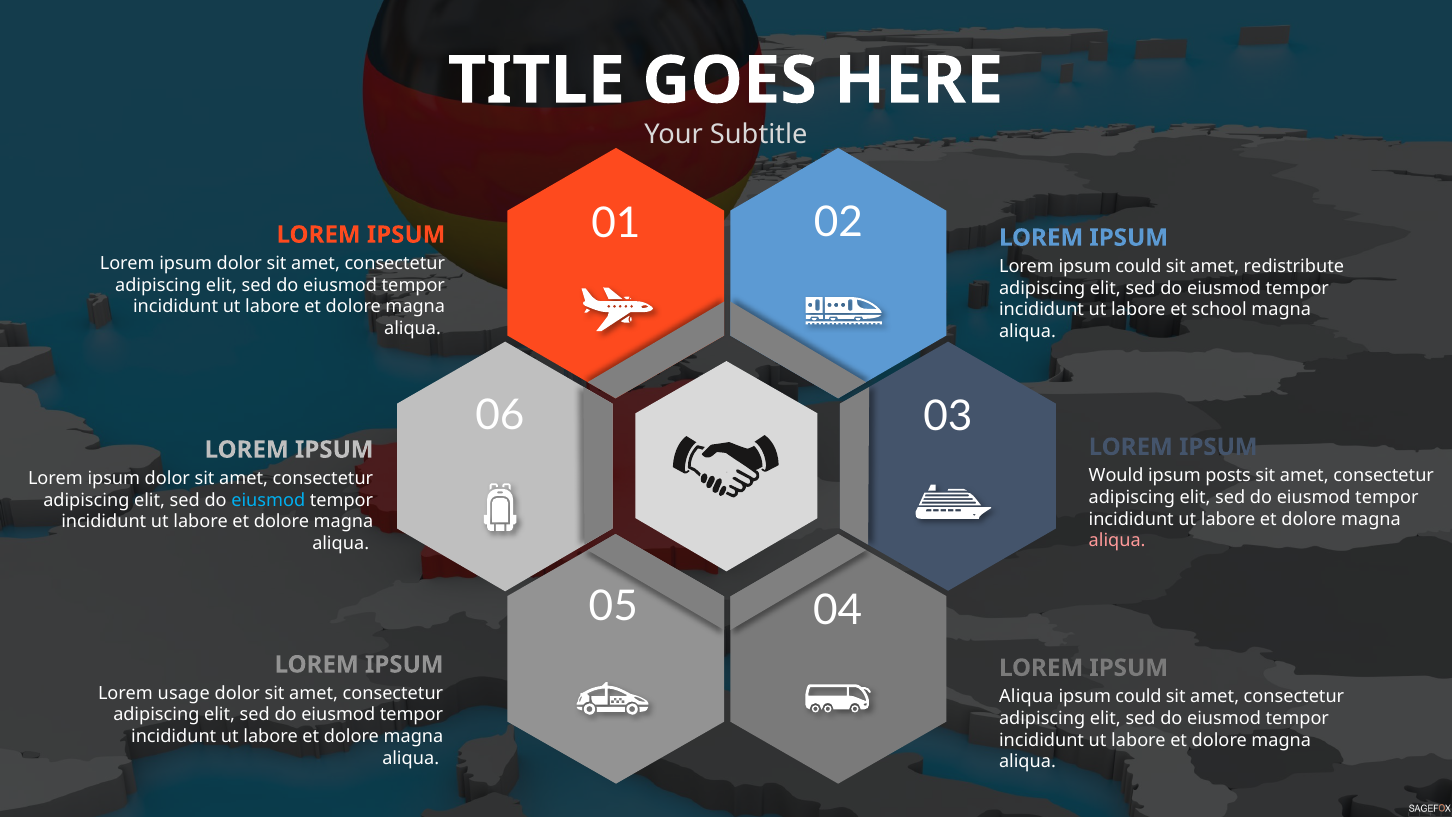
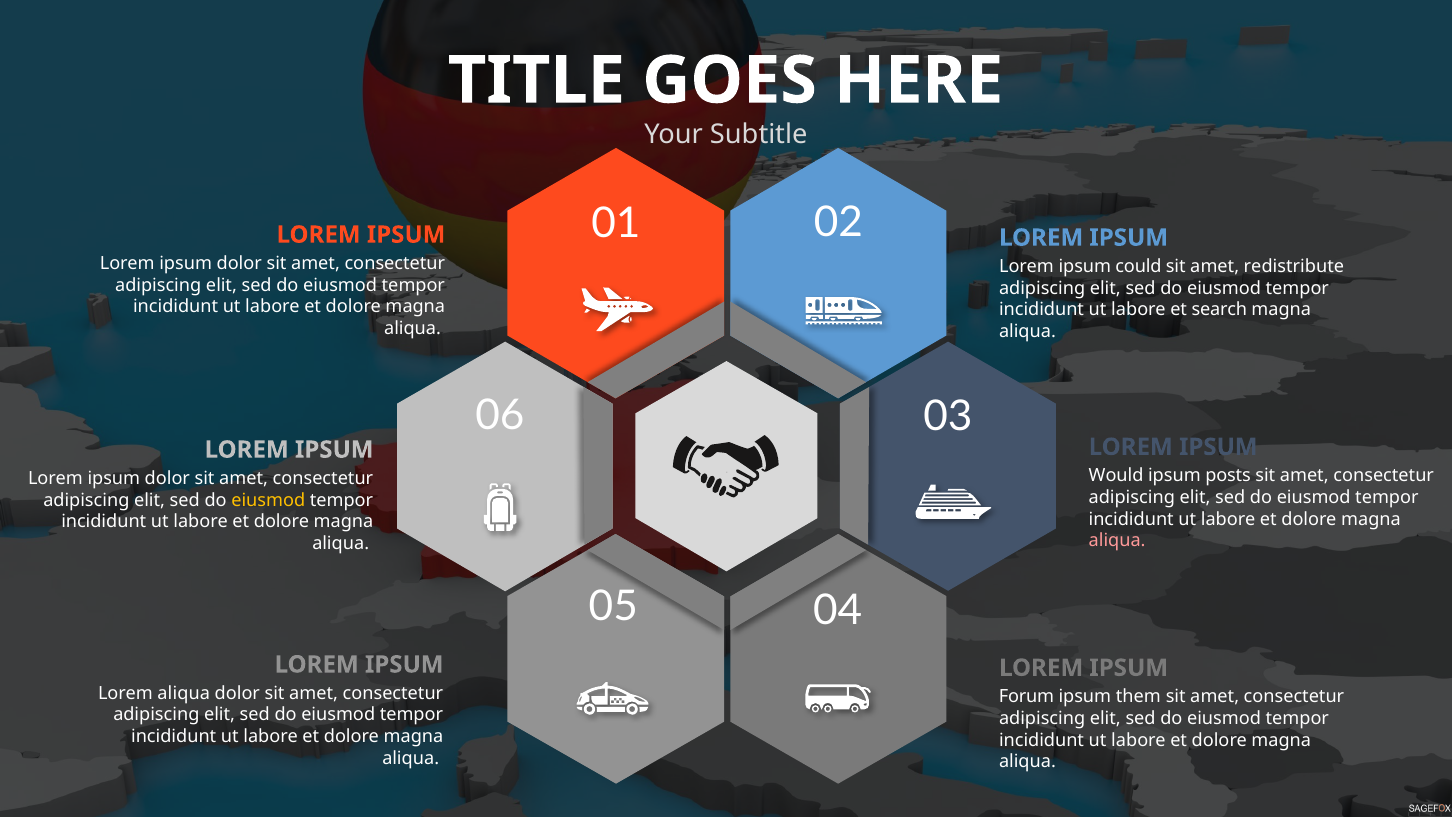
school: school -> search (1219, 310)
eiusmod colour: light blue -> yellow (268, 500)
Lorem usage: usage -> aliqua (184, 693)
Aliqua: Aliqua -> Forum (1027, 696)
could: could -> them (1138, 696)
